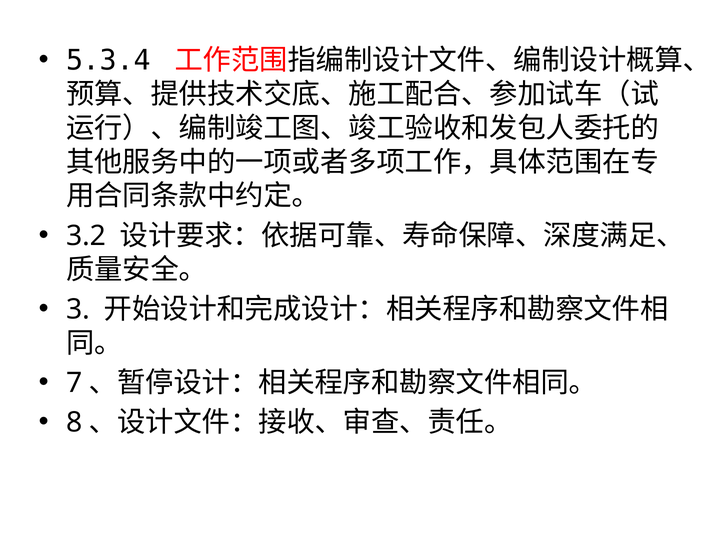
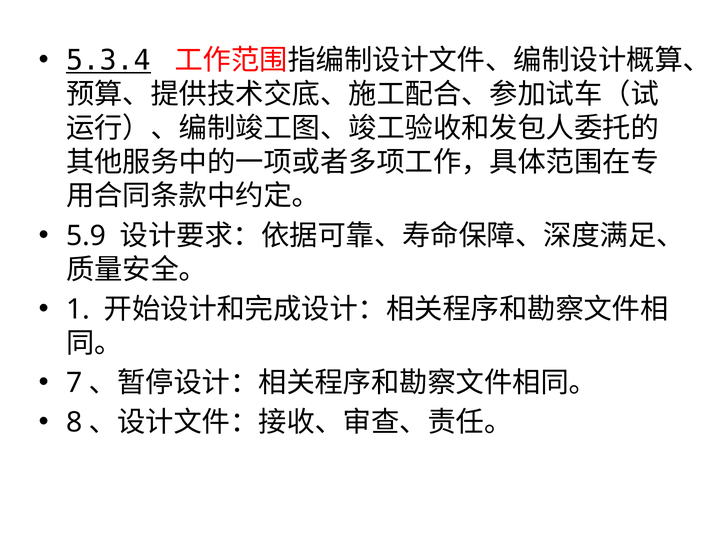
5.3.4 underline: none -> present (108, 60)
3.2: 3.2 -> 5.9 (86, 236)
3: 3 -> 1 (78, 309)
